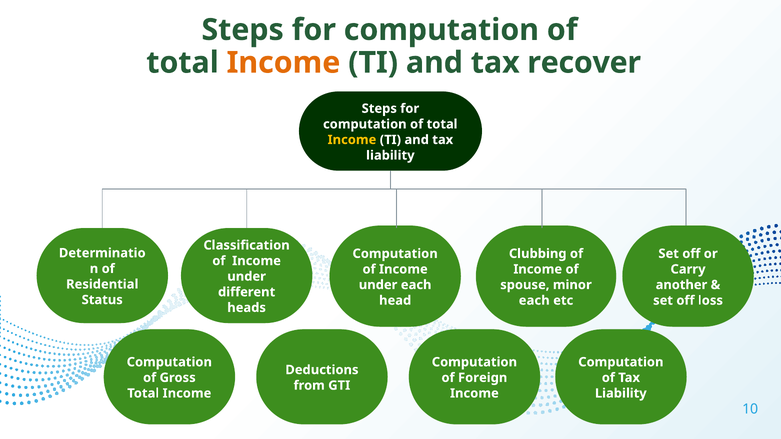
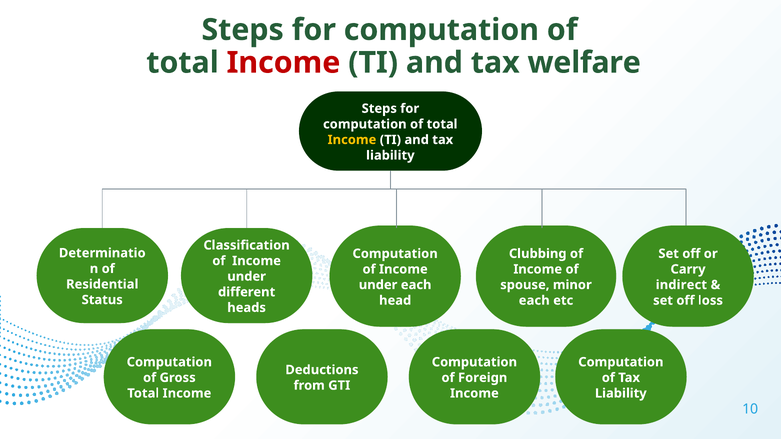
Income colour: orange -> red (283, 63)
recover: recover -> welfare (584, 63)
another: another -> indirect (681, 285)
